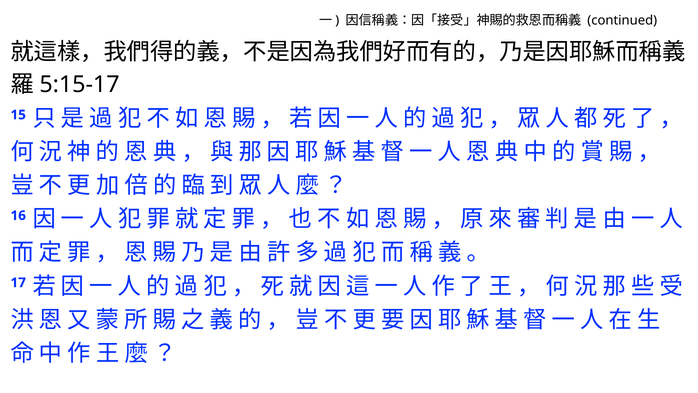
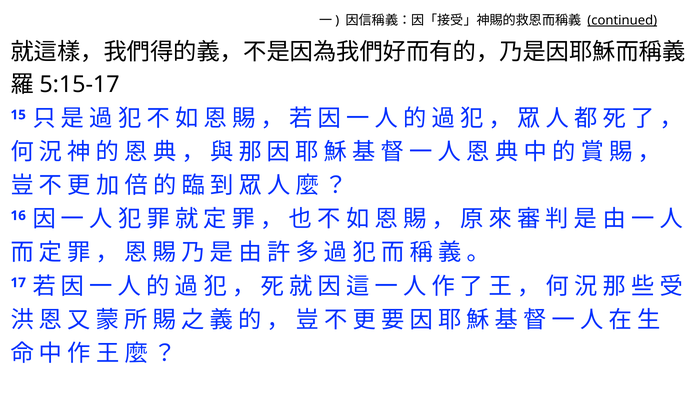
continued underline: none -> present (622, 20)
